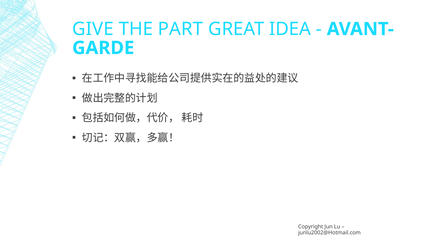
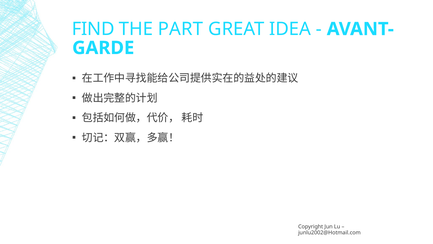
GIVE: GIVE -> FIND (93, 29)
